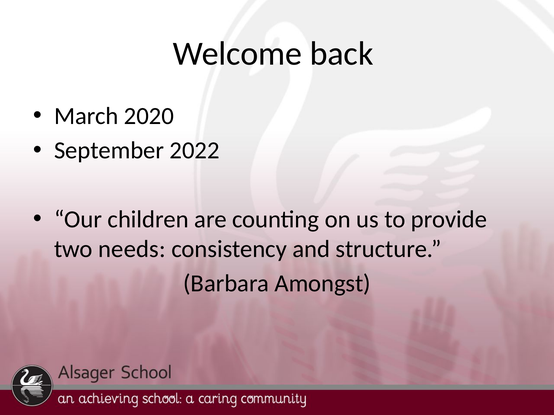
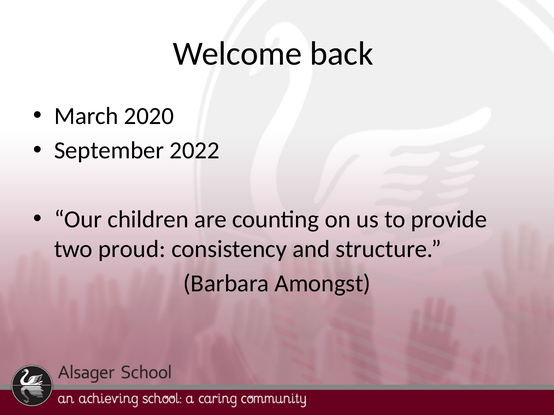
needs: needs -> proud (132, 249)
